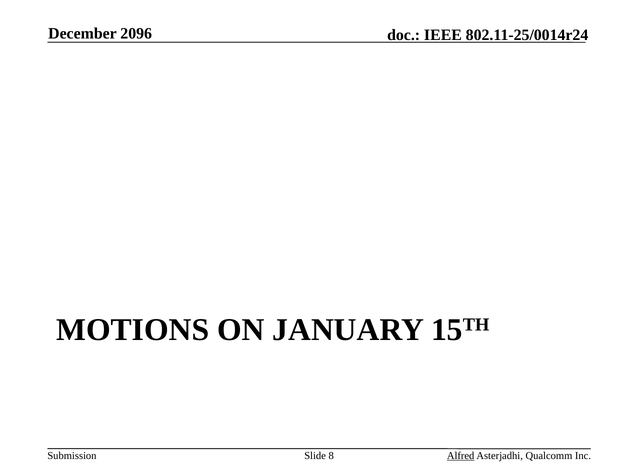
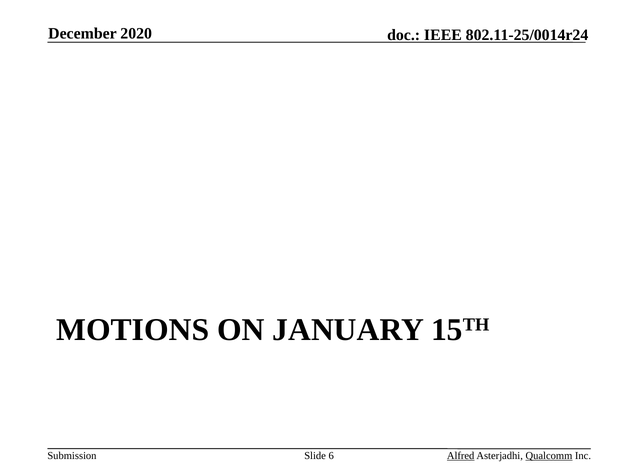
2096: 2096 -> 2020 (136, 34)
8: 8 -> 6 (331, 455)
Qualcomm underline: none -> present (549, 455)
